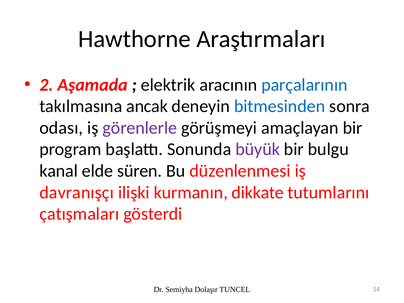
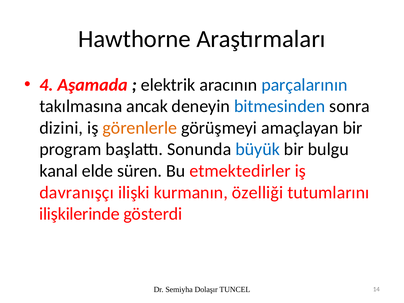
2: 2 -> 4 (46, 85)
odası: odası -> dizini (61, 128)
görenlerle colour: purple -> orange (140, 128)
büyük colour: purple -> blue (258, 149)
düzenlenmesi: düzenlenmesi -> etmektedirler (240, 171)
dikkate: dikkate -> özelliği (258, 193)
çatışmaları: çatışmaları -> ilişkilerinde (79, 214)
